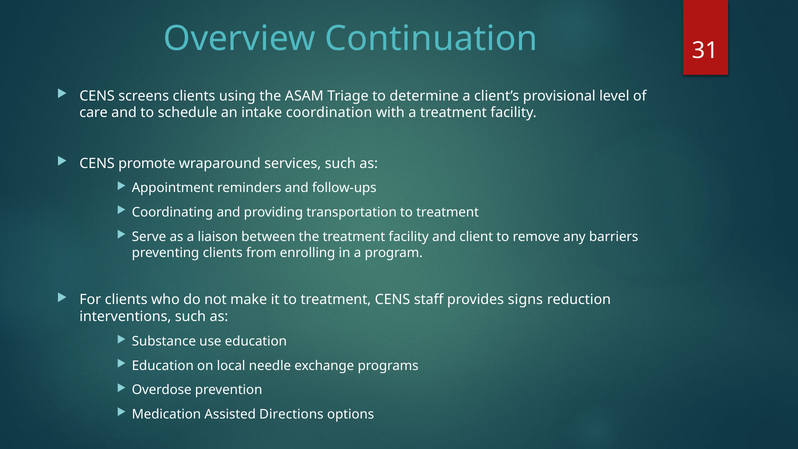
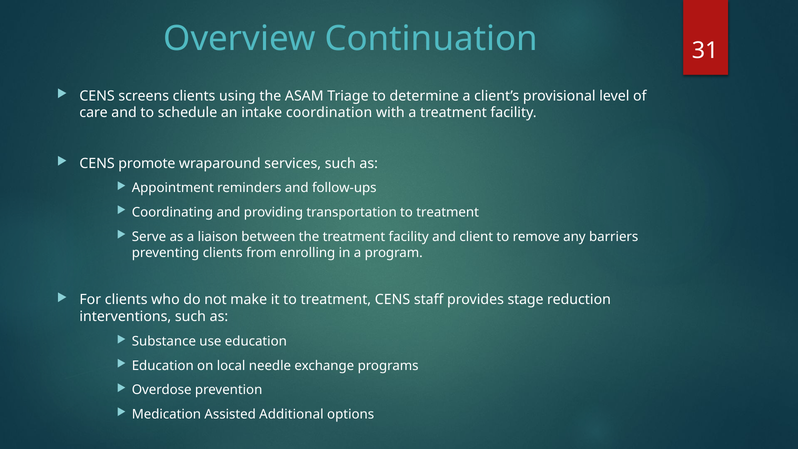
signs: signs -> stage (526, 300)
Directions: Directions -> Additional (291, 414)
